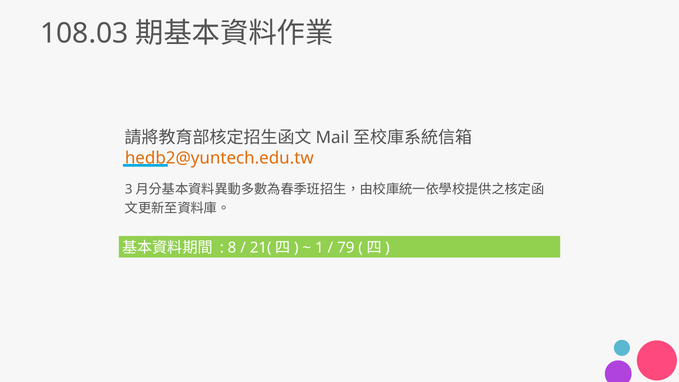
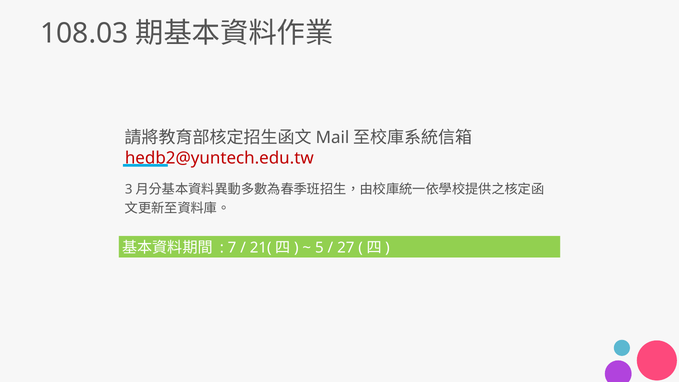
hedb2@yuntech.edu.tw colour: orange -> red (219, 158)
8: 8 -> 7 (232, 248)
1: 1 -> 5 (319, 248)
79: 79 -> 27 (346, 248)
